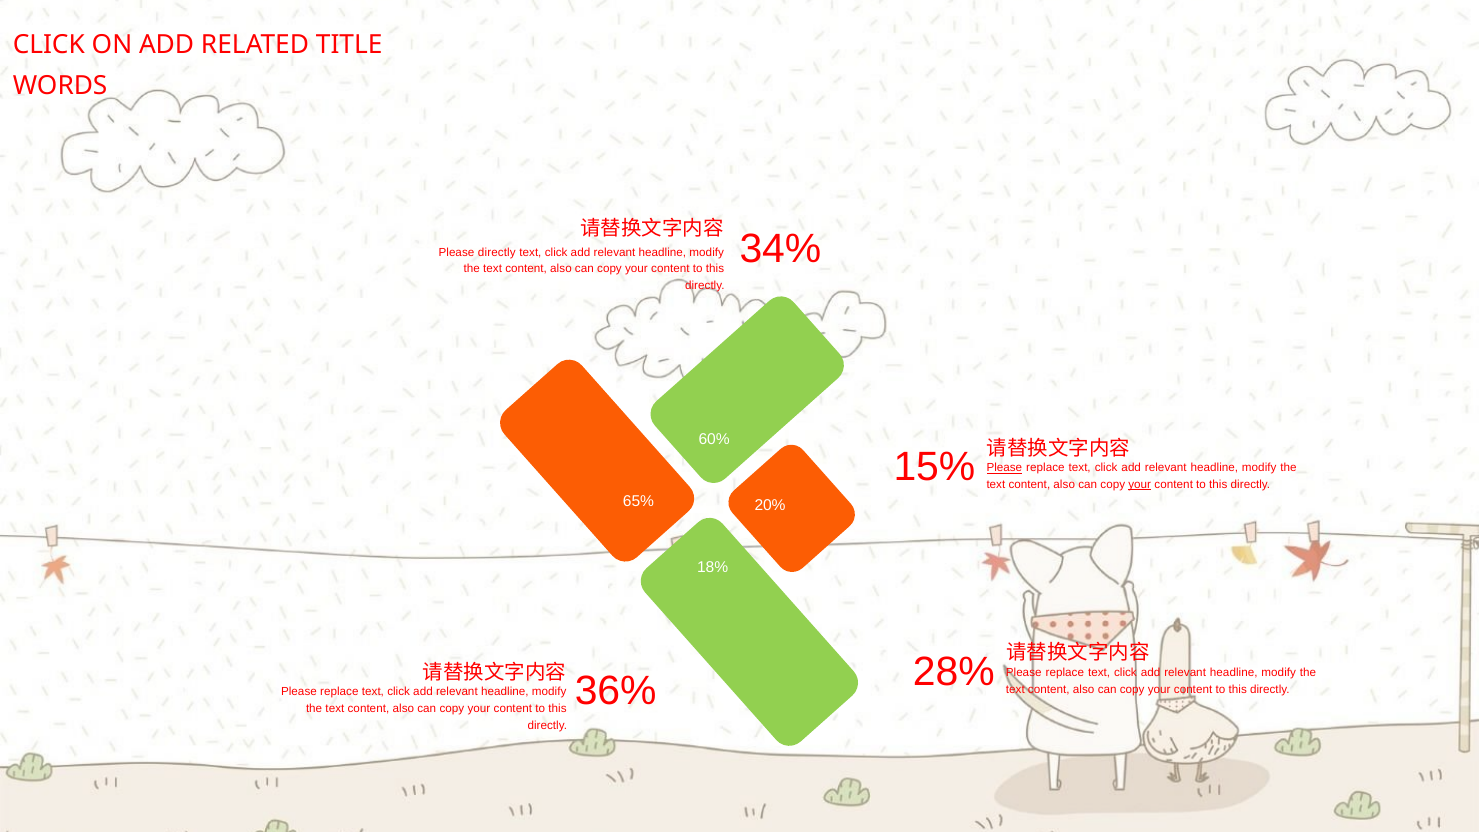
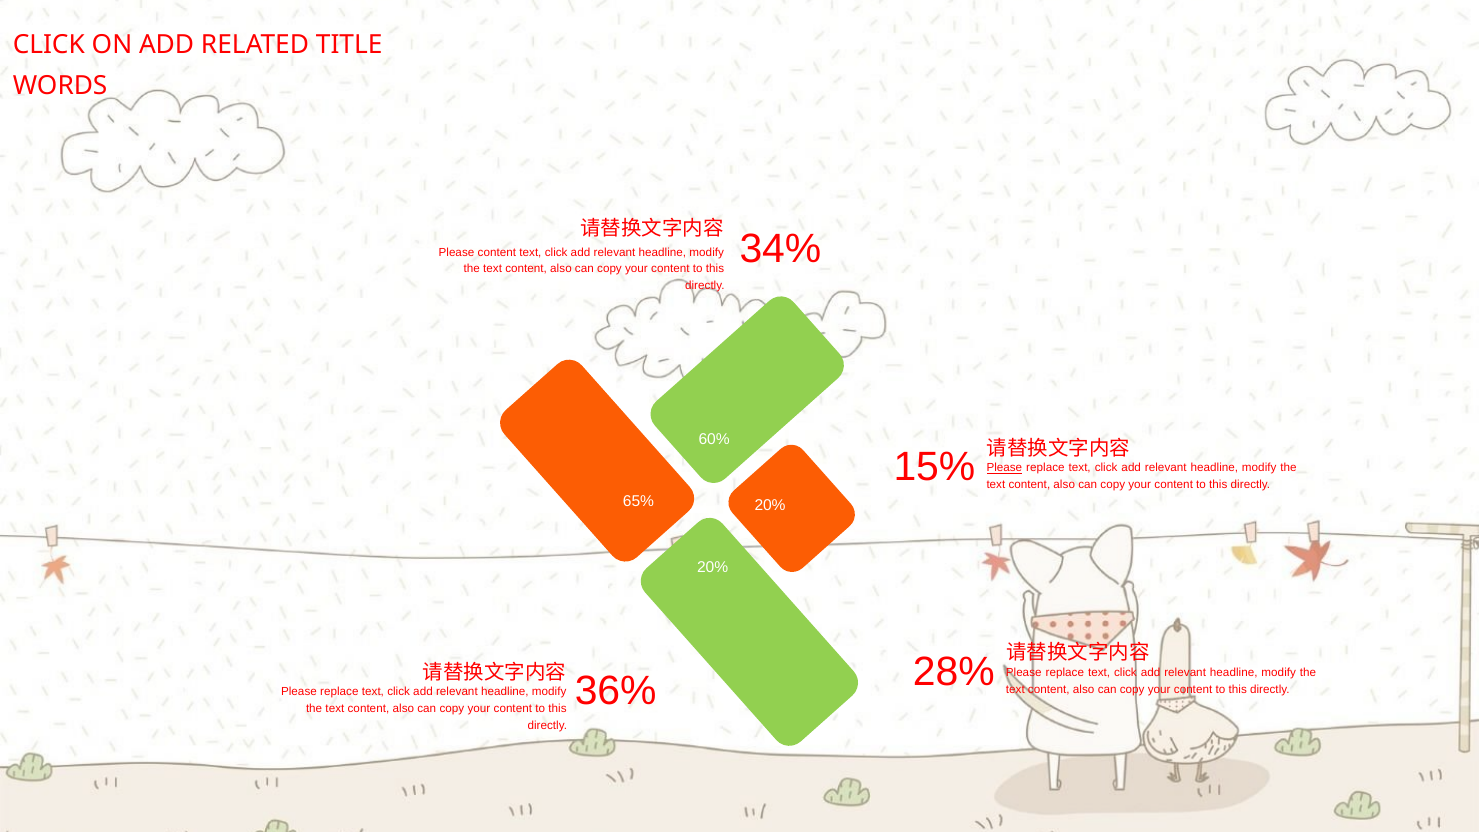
Please directly: directly -> content (497, 252)
your underline: present -> none (1140, 485)
18%: 18% -> 20% (713, 567)
